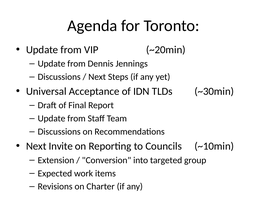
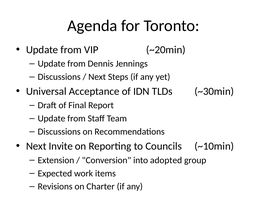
targeted: targeted -> adopted (166, 160)
